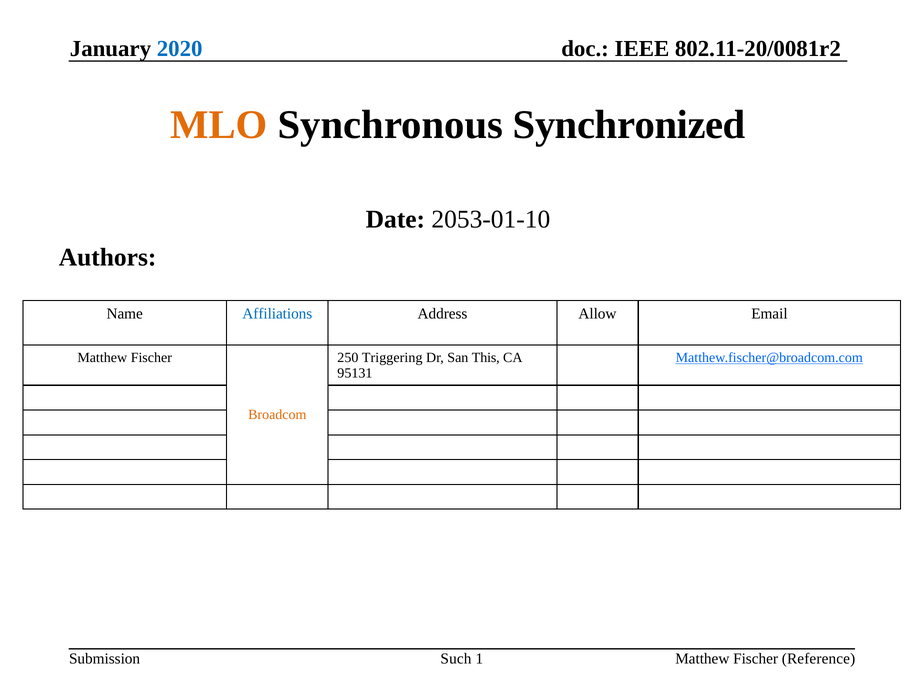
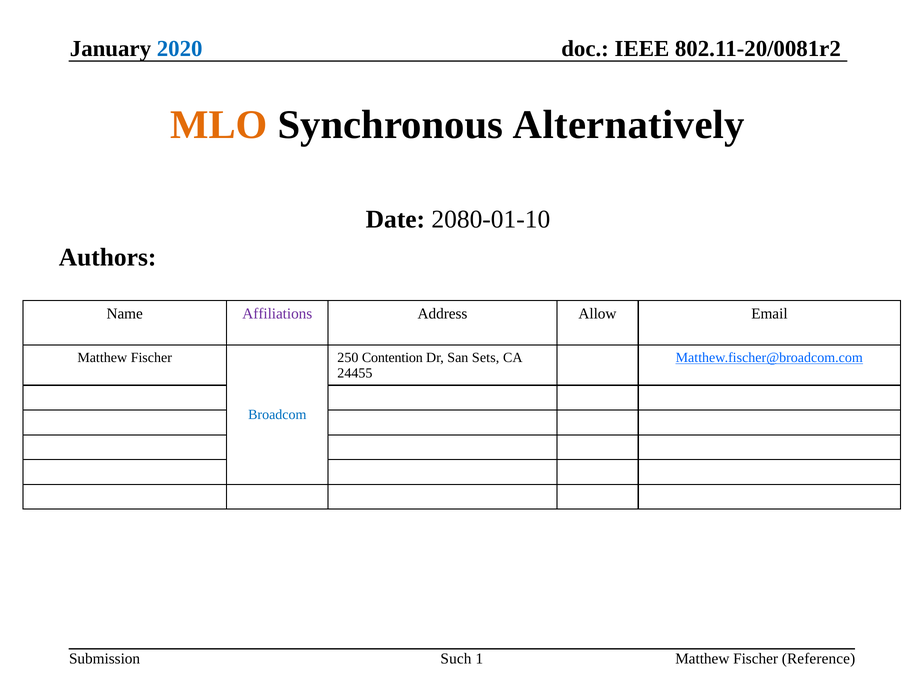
Synchronized: Synchronized -> Alternatively (629, 125)
2053-01-10: 2053-01-10 -> 2080-01-10 (491, 219)
Affiliations colour: blue -> purple (277, 314)
Triggering: Triggering -> Contention (392, 357)
This: This -> Sets (486, 357)
95131: 95131 -> 24455 (355, 373)
Broadcom colour: orange -> blue (277, 415)
